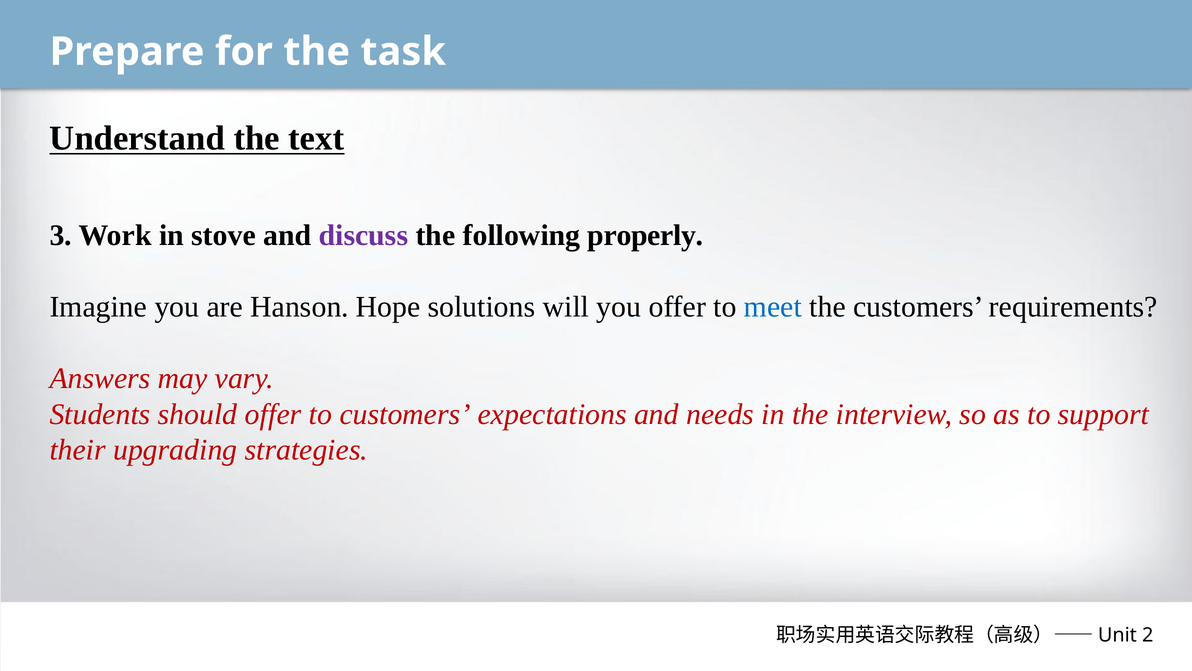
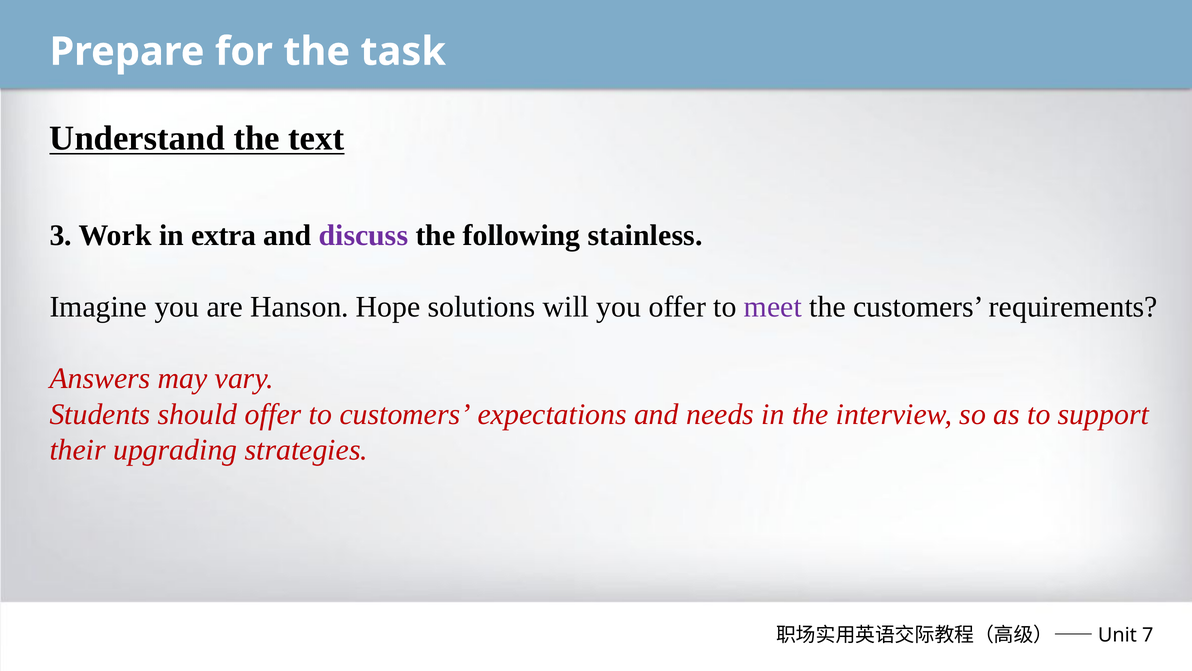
stove: stove -> extra (224, 235)
properly: properly -> stainless (645, 235)
meet colour: blue -> purple (773, 307)
2: 2 -> 7 (1148, 635)
